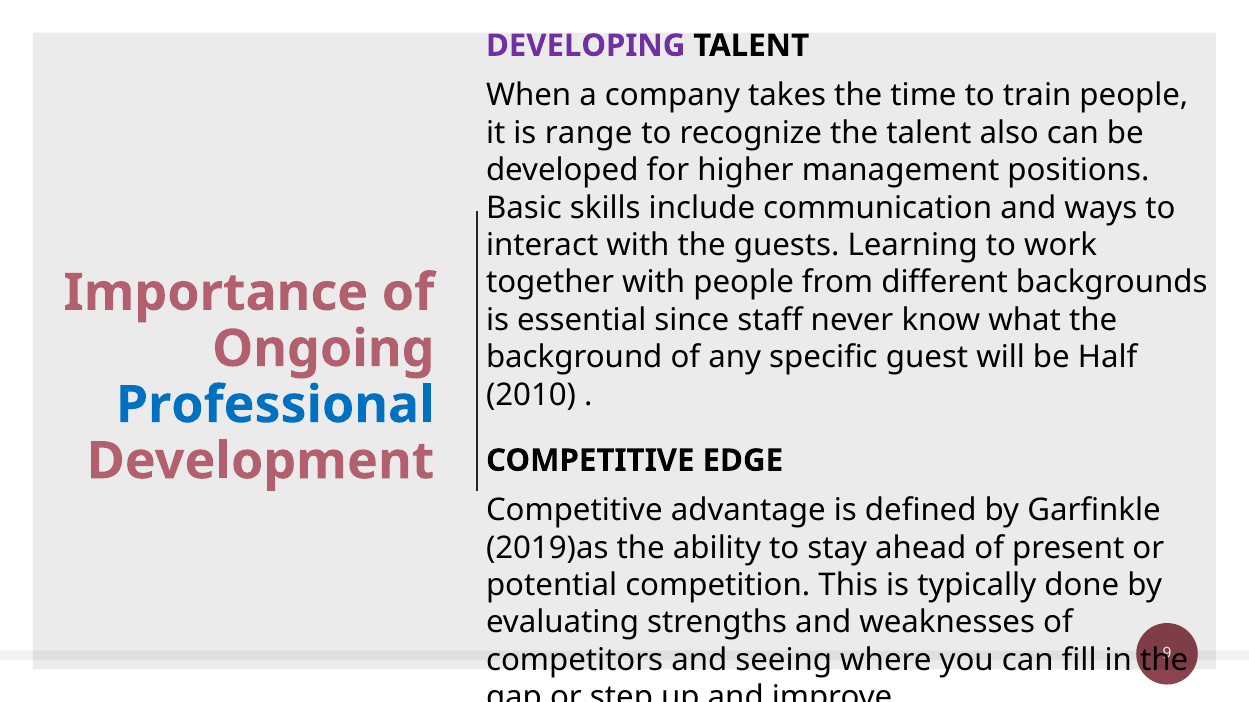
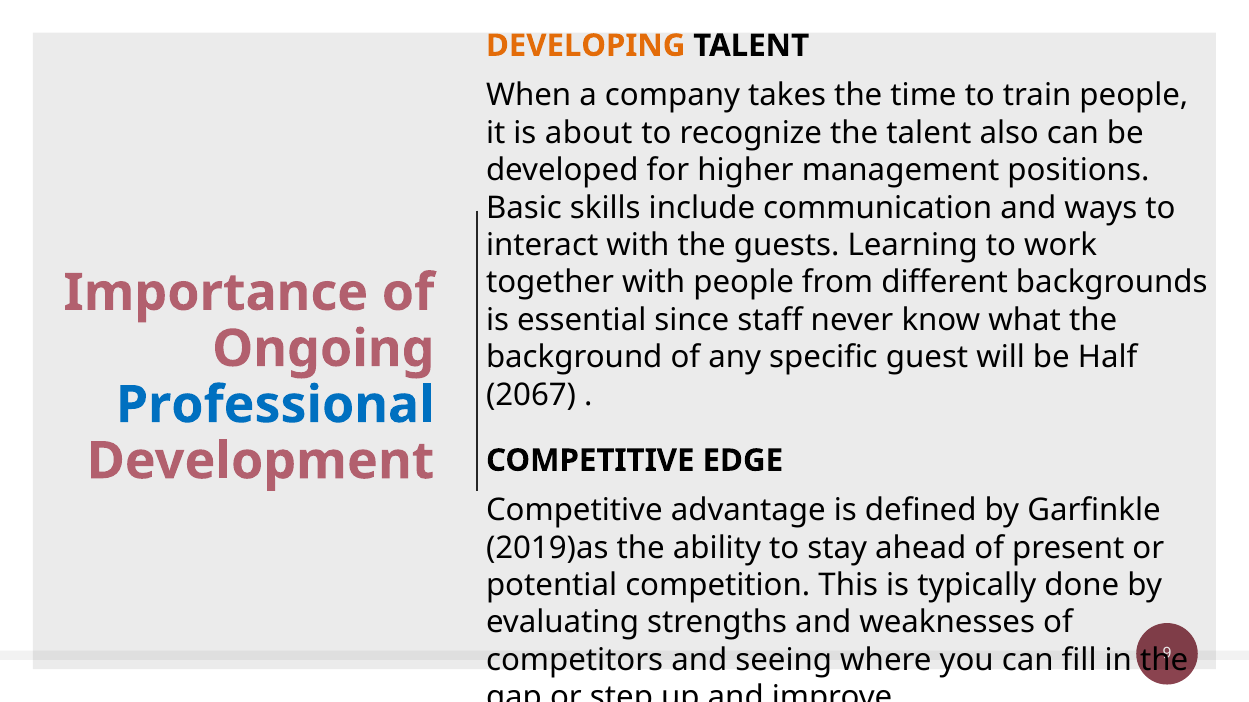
DEVELOPING colour: purple -> orange (586, 46)
range: range -> about (589, 133)
2010: 2010 -> 2067 (531, 395)
